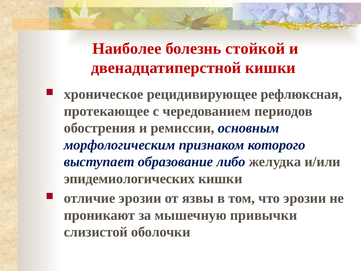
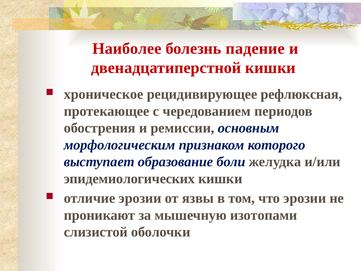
стойкой: стойкой -> падение (255, 49)
либо: либо -> боли (231, 162)
привычки: привычки -> изотопами (264, 215)
